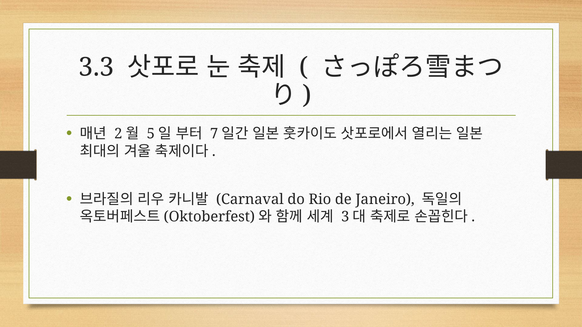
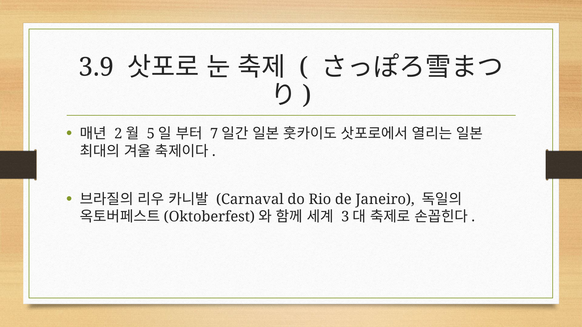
3.3: 3.3 -> 3.9 (96, 67)
